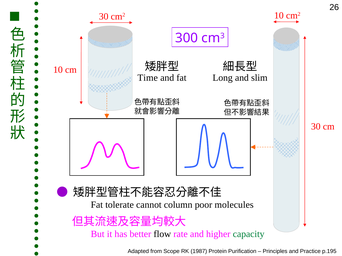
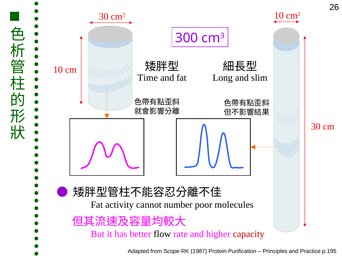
tolerate: tolerate -> activity (120, 205)
column: column -> number (178, 205)
capacity colour: green -> red (249, 234)
